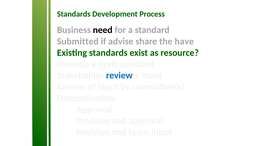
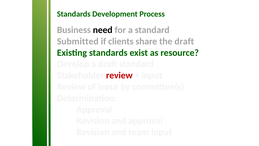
advise: advise -> clients (121, 41)
the have: have -> draft (184, 41)
review colour: blue -> red (119, 75)
